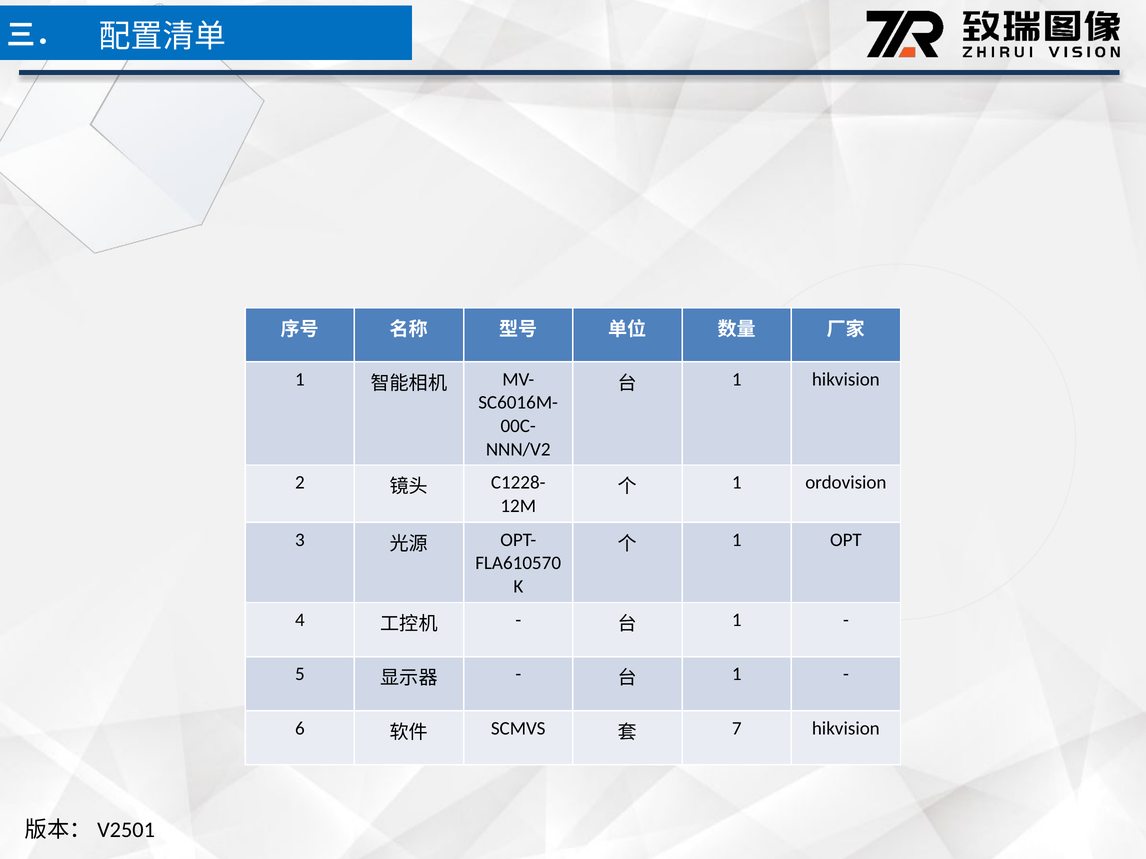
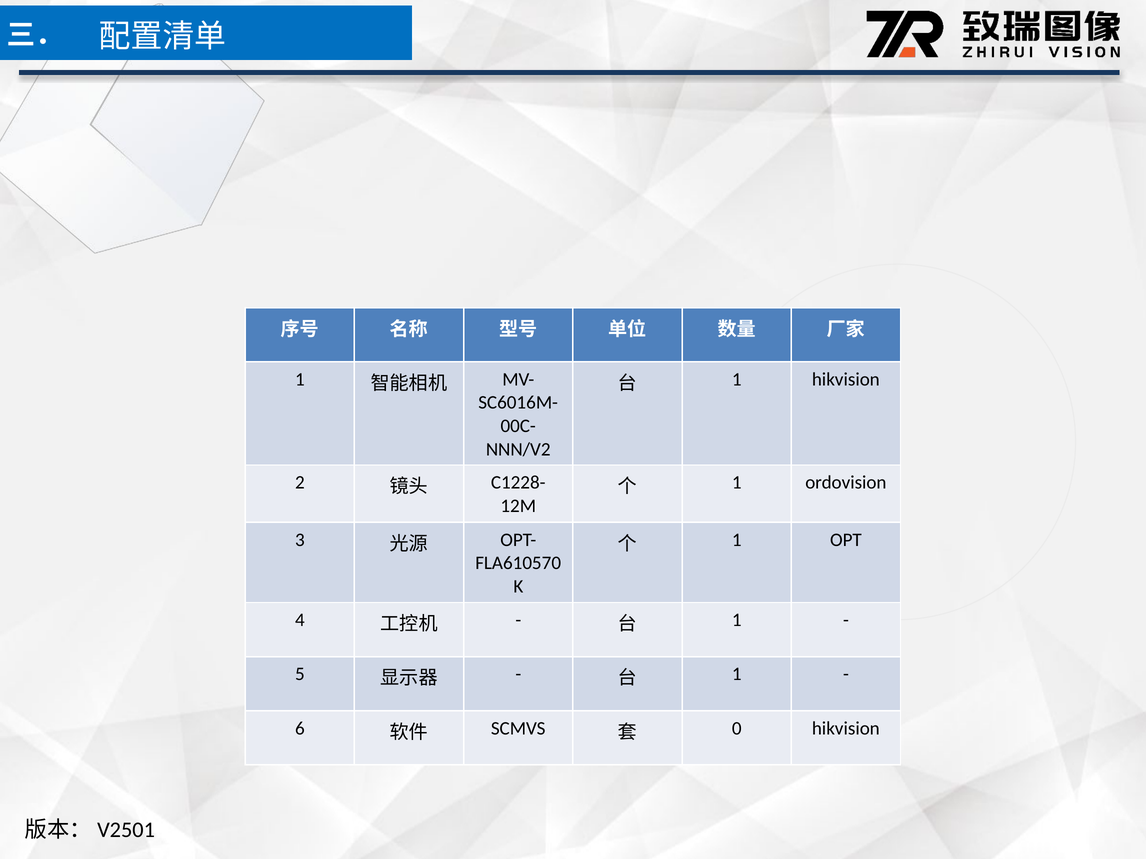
7: 7 -> 0 (737, 729)
